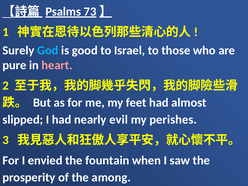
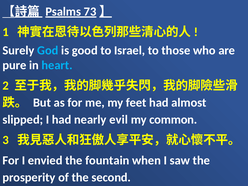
heart colour: pink -> light blue (57, 65)
perishes: perishes -> common (173, 120)
among: among -> second (111, 177)
